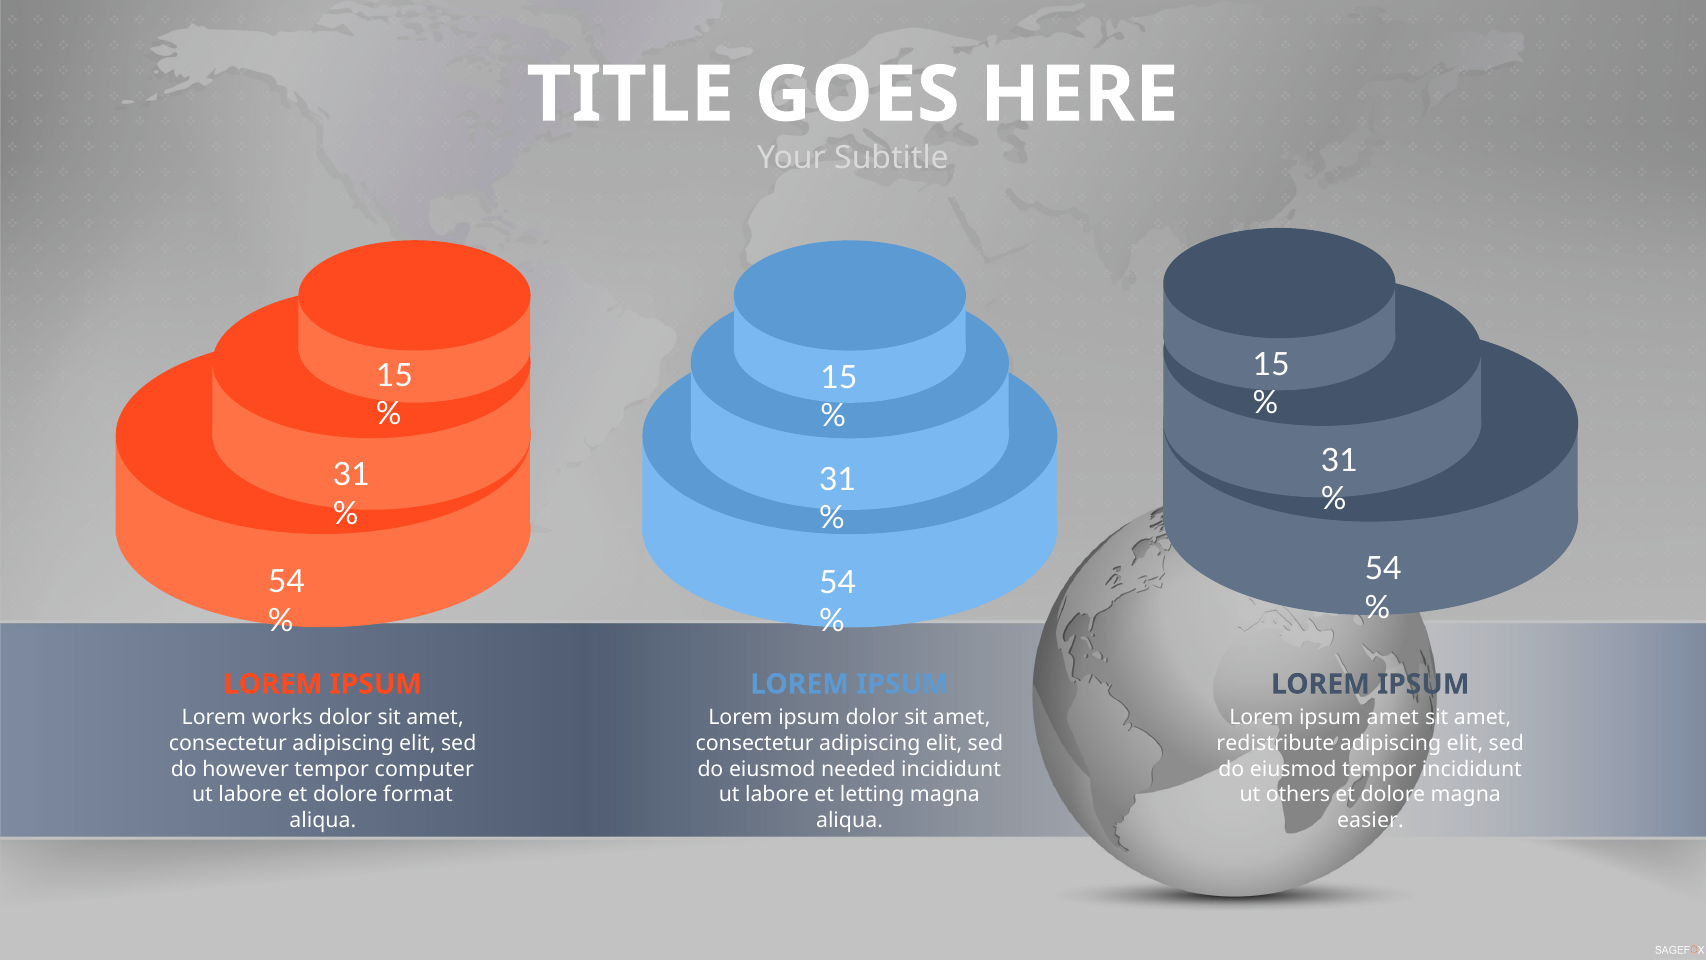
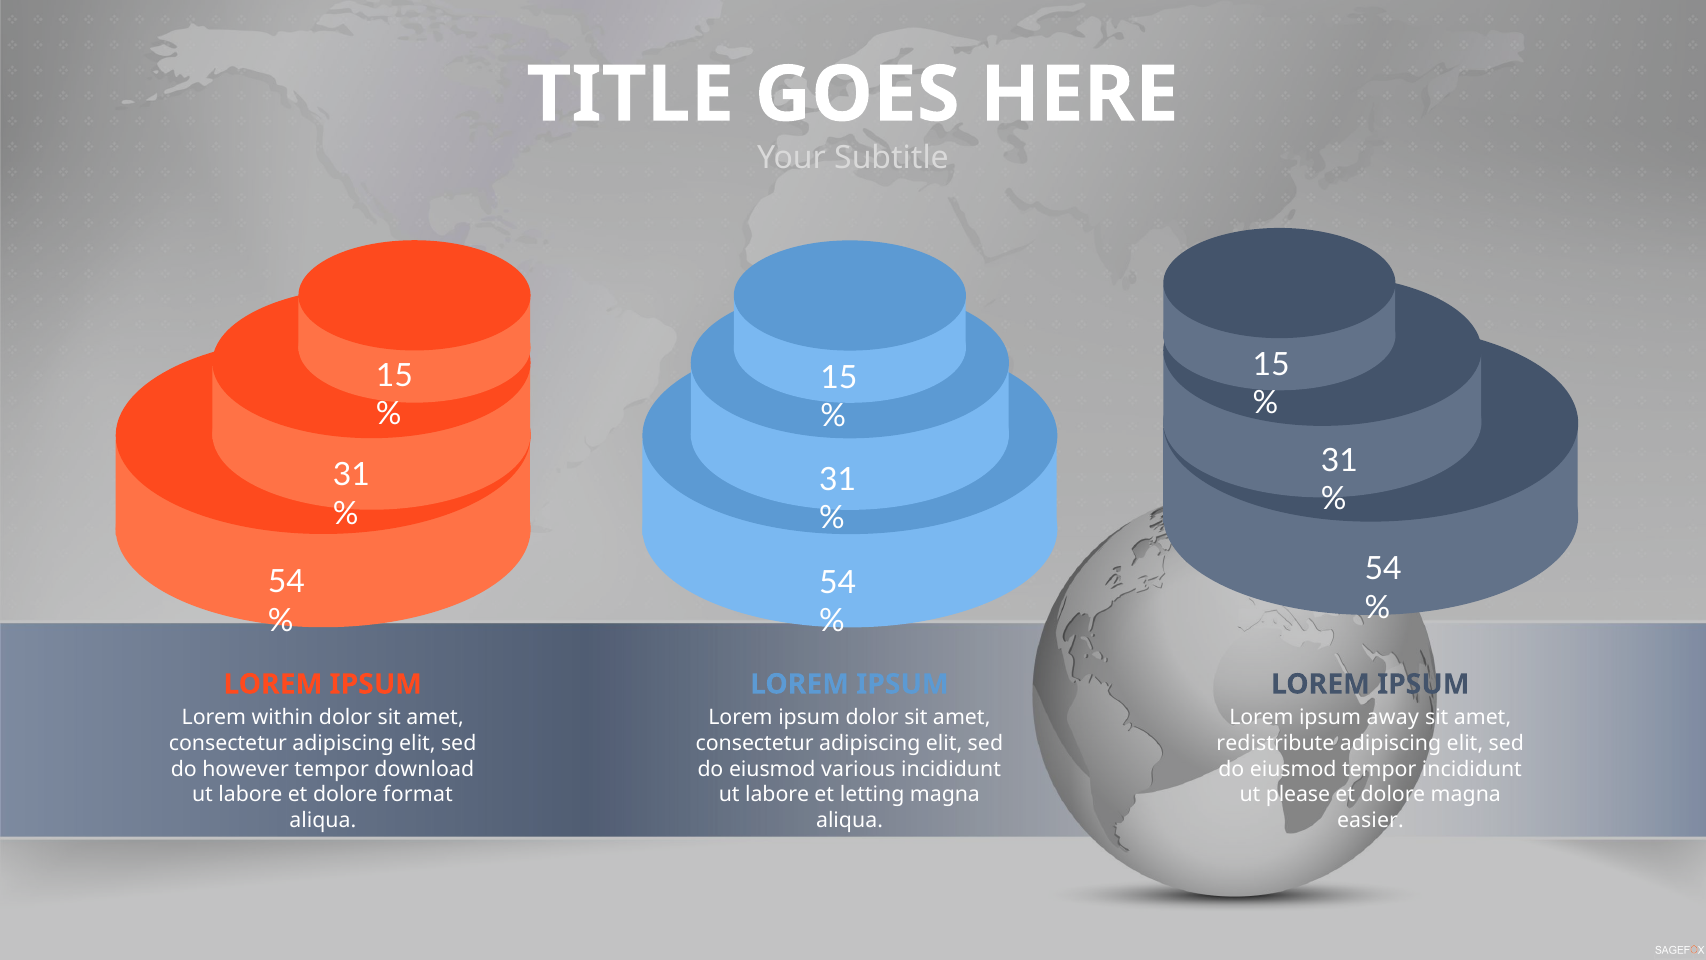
works: works -> within (282, 718)
ipsum amet: amet -> away (1393, 718)
computer: computer -> download (424, 769)
needed: needed -> various (858, 769)
others: others -> please (1298, 794)
